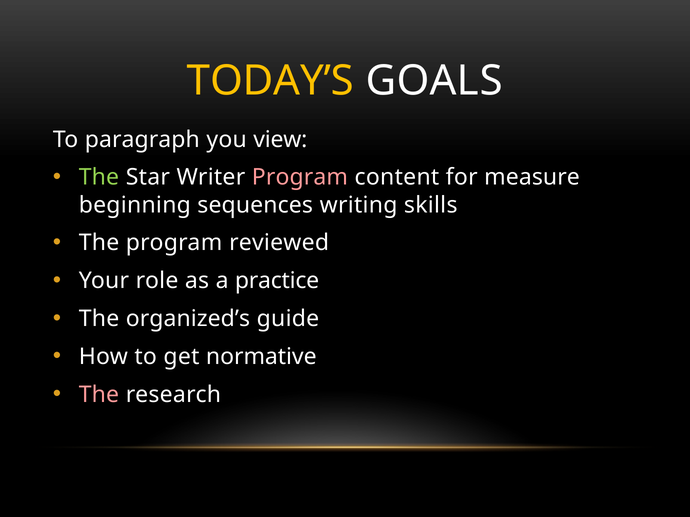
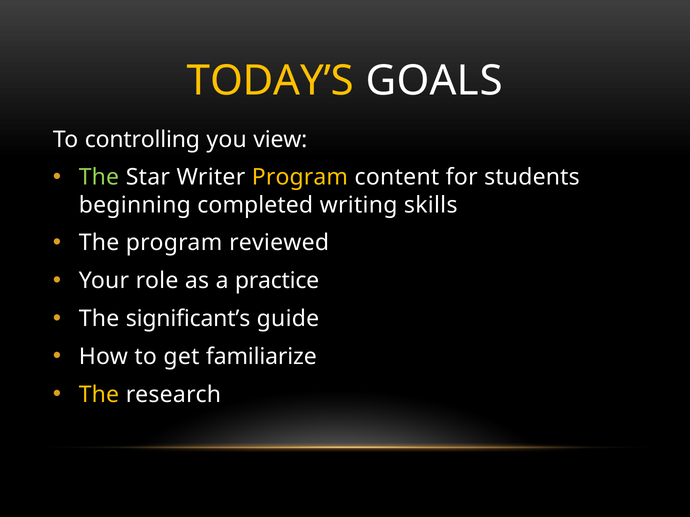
paragraph: paragraph -> controlling (142, 140)
Program colour: pink -> yellow (300, 178)
measure: measure -> students (532, 178)
sequences: sequences -> completed (255, 205)
organized’s: organized’s -> significant’s (188, 319)
normative: normative -> familiarize (261, 357)
The colour: pink -> yellow (99, 395)
